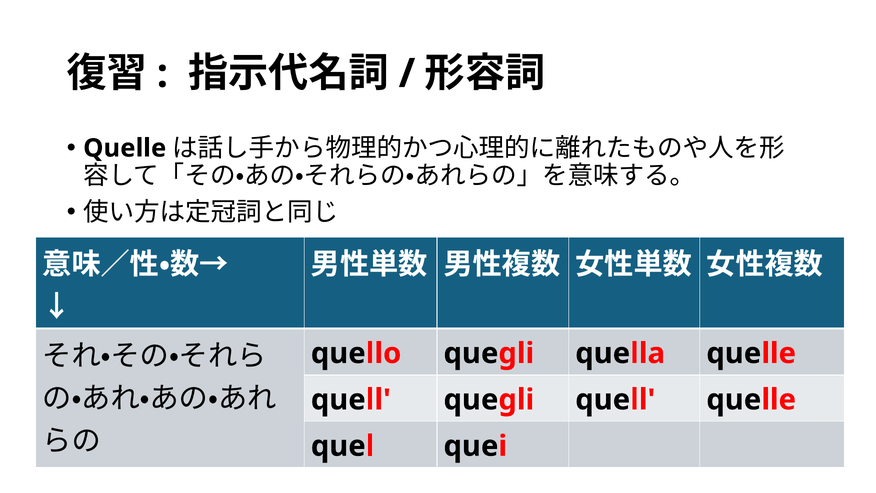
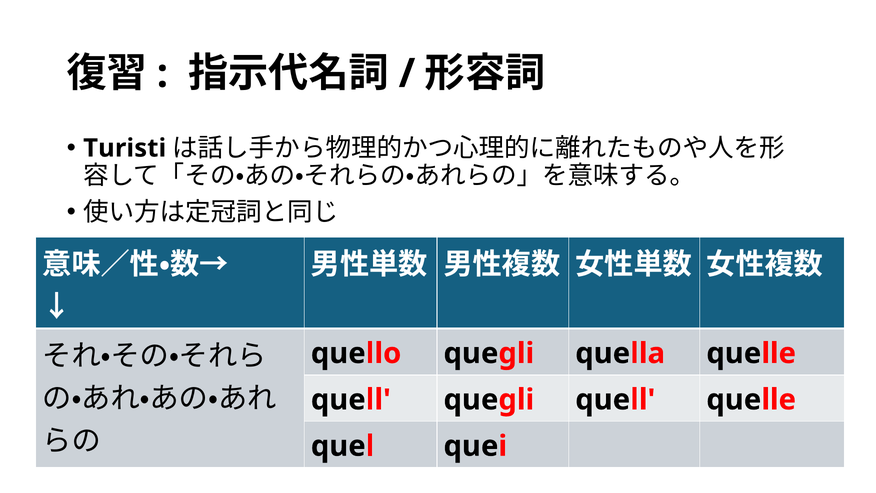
Quelle: Quelle -> Turisti (125, 148)
